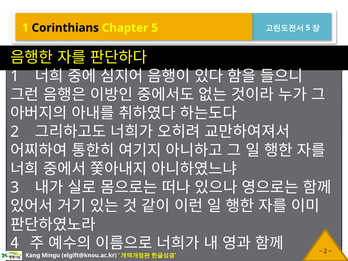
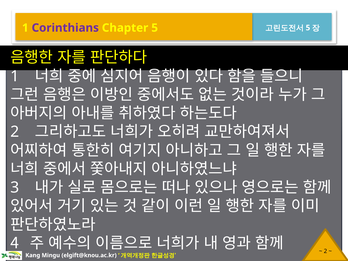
Corinthians colour: black -> purple (65, 28)
